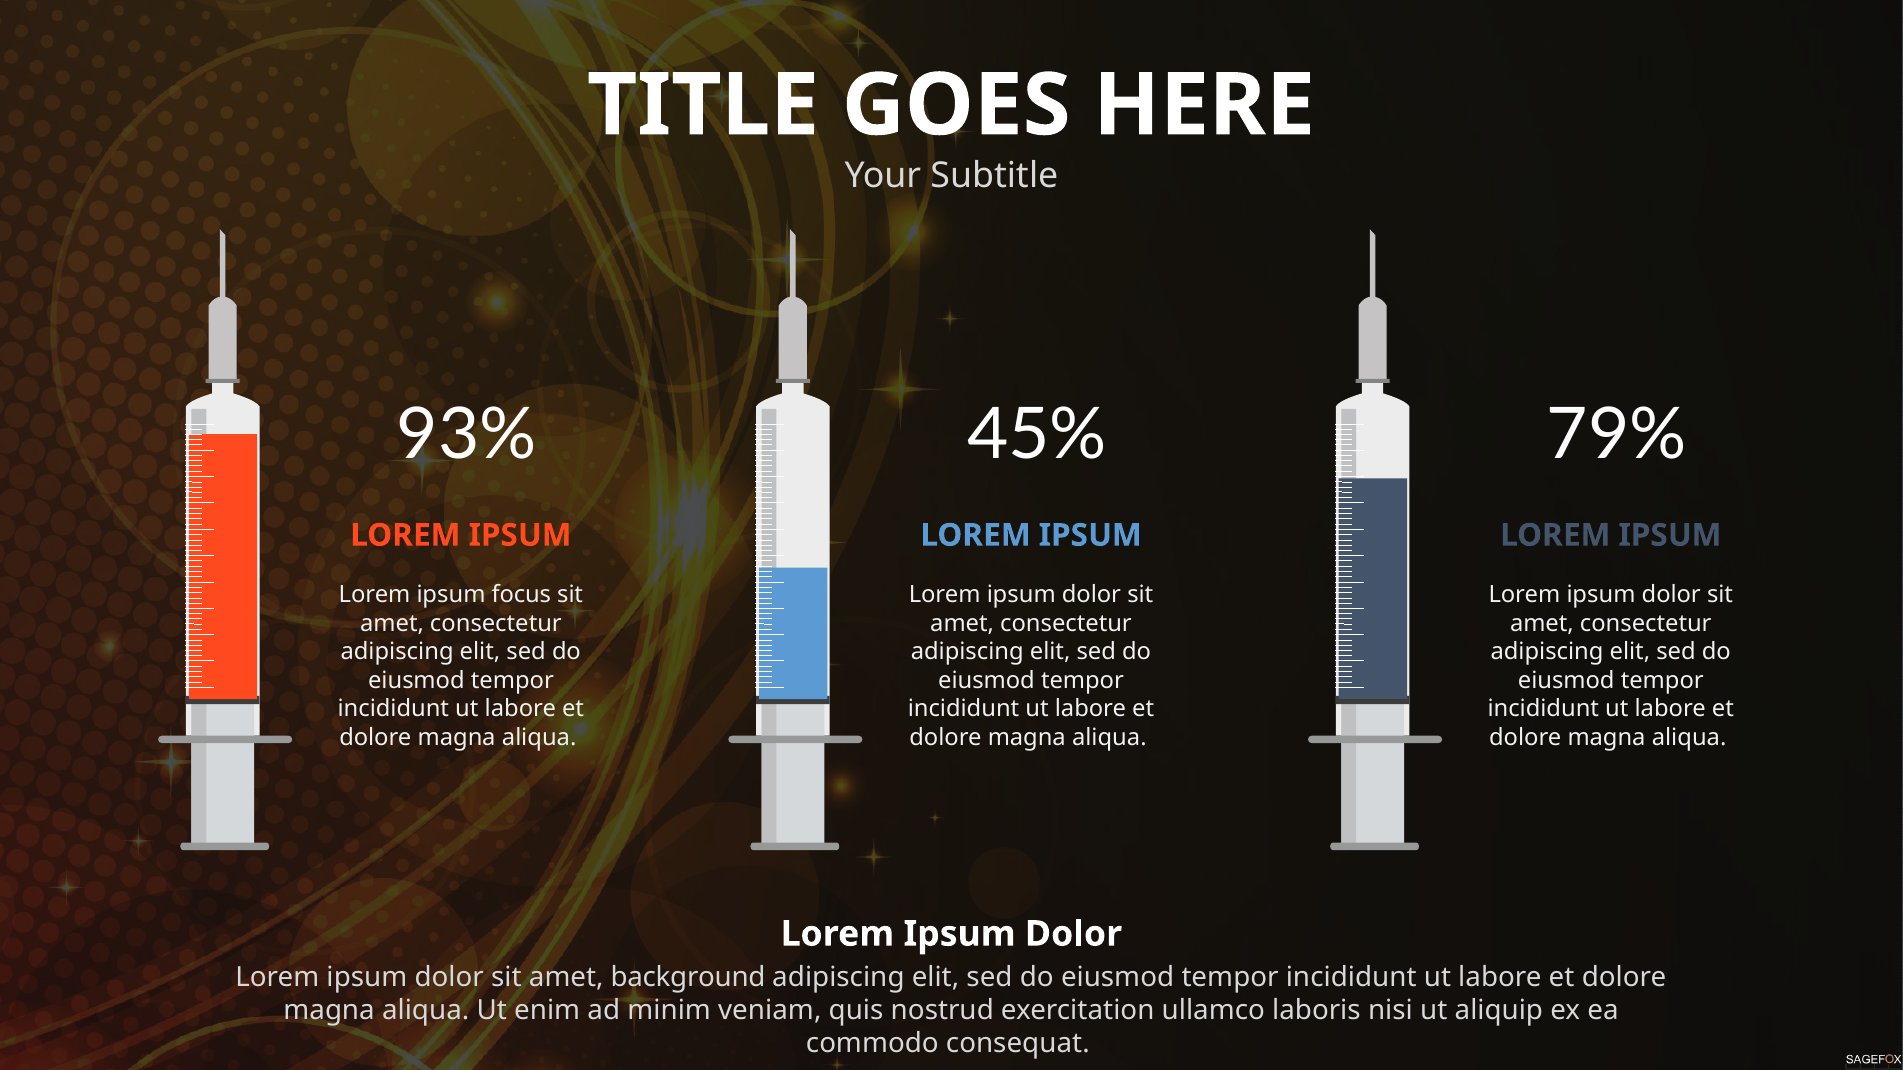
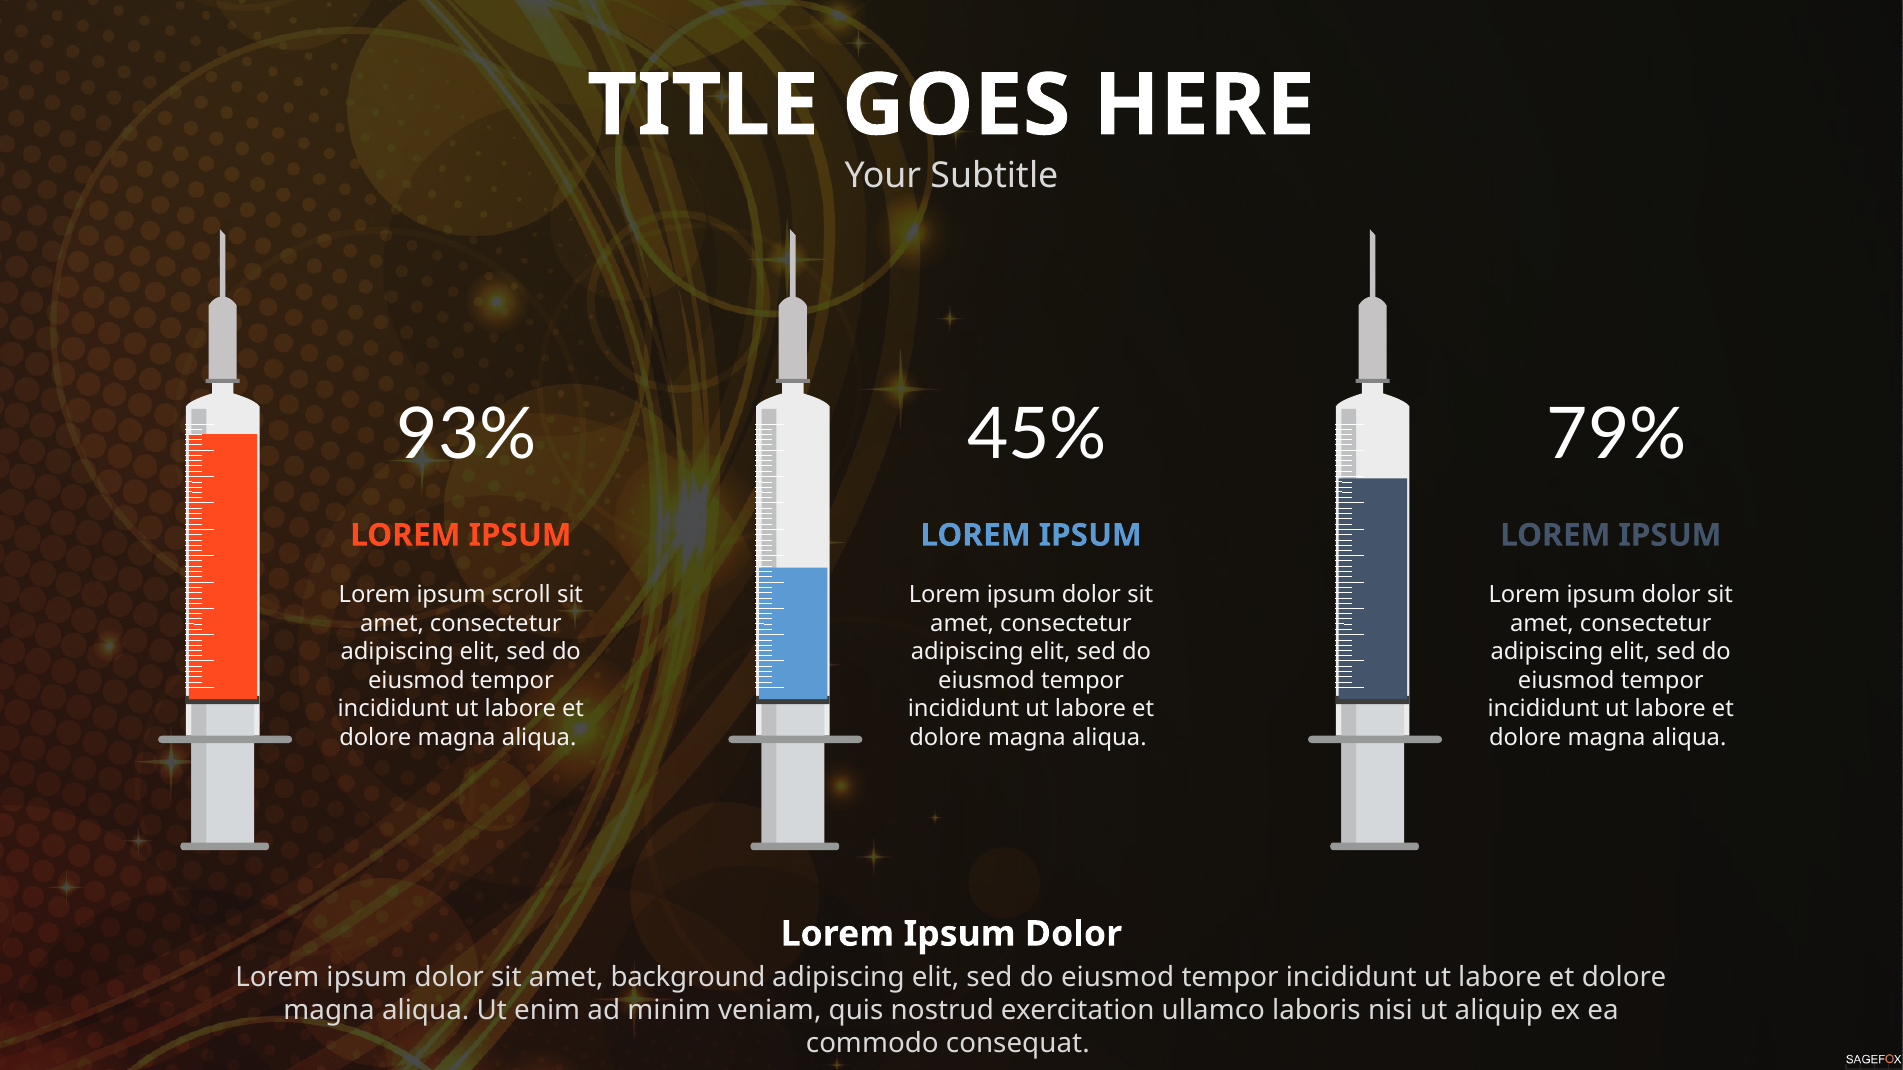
focus: focus -> scroll (521, 595)
